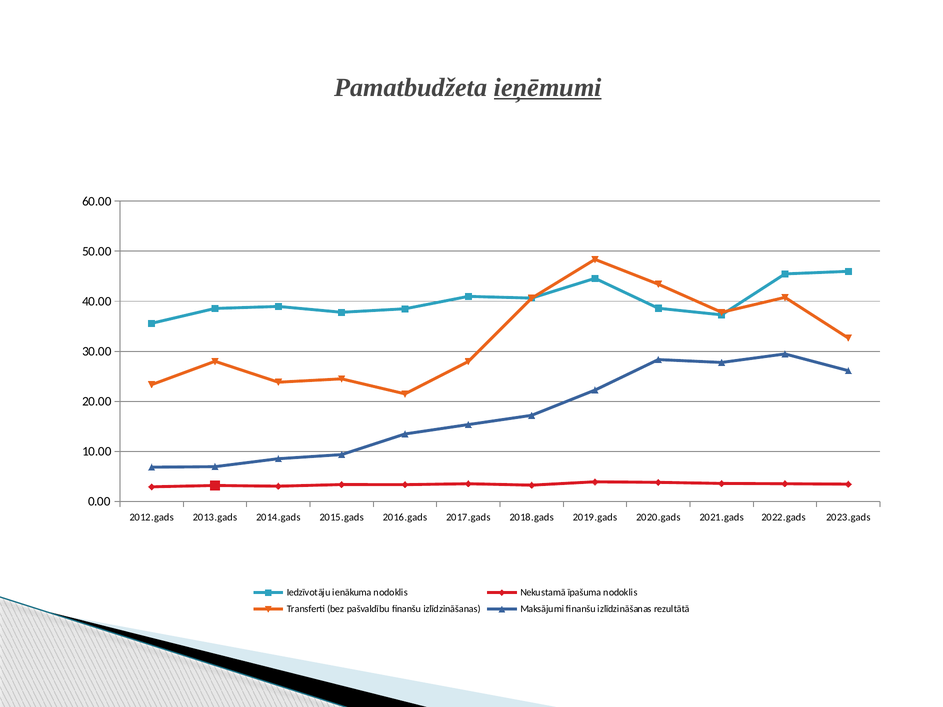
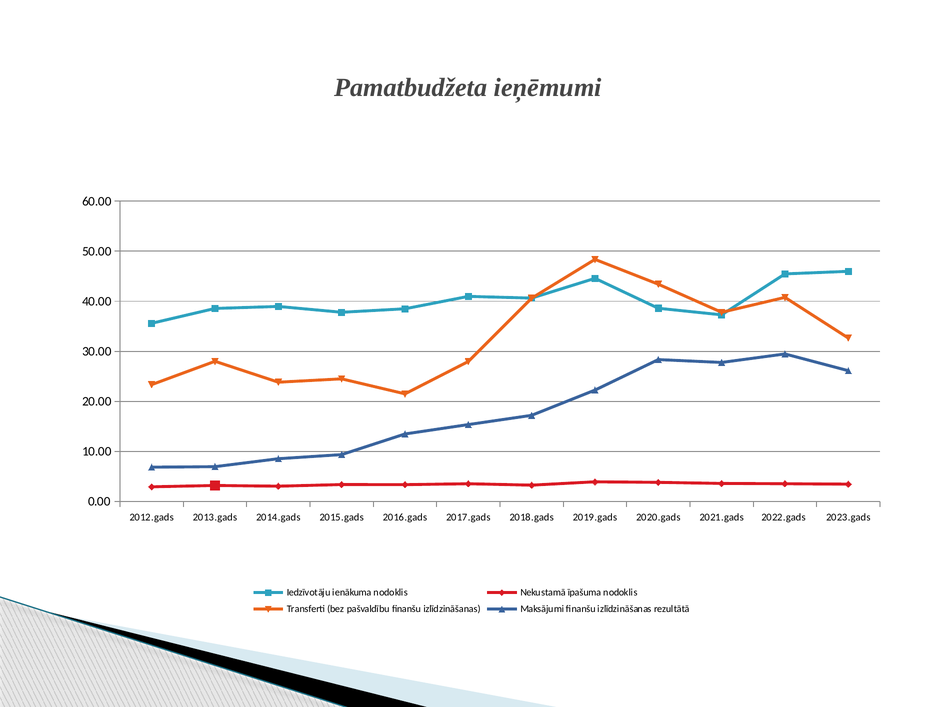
ieņēmumi underline: present -> none (548, 87)
